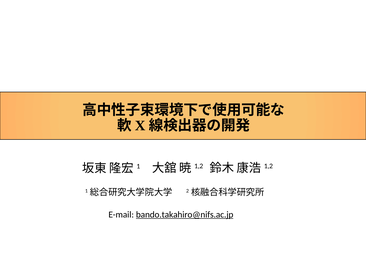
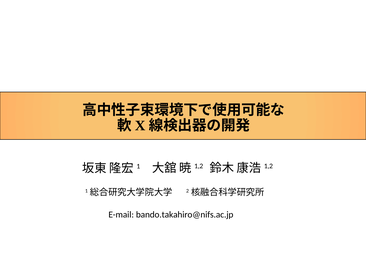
bando.takahiro@nifs.ac.jp underline: present -> none (185, 215)
